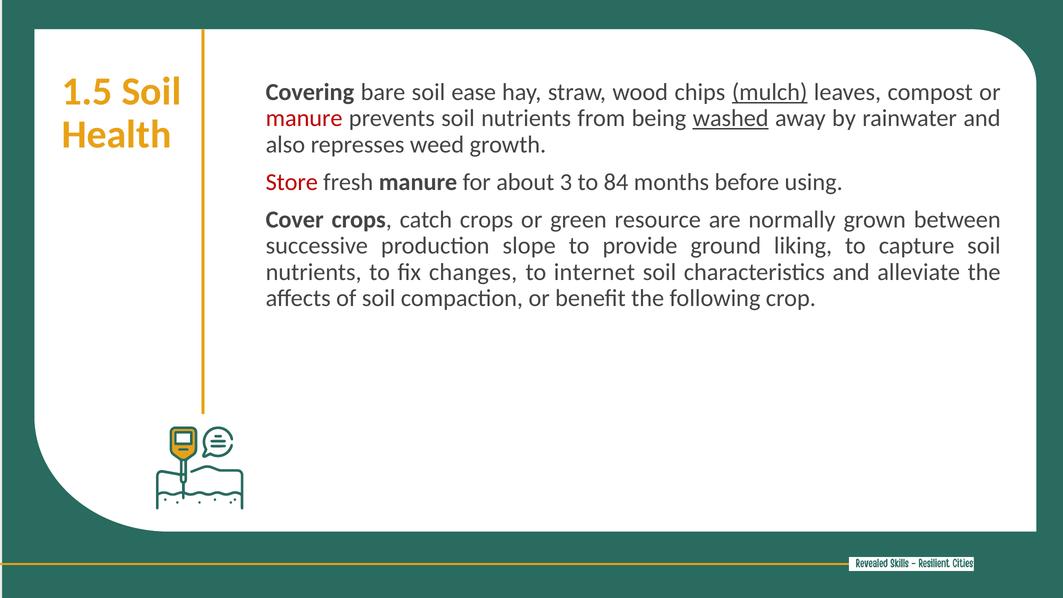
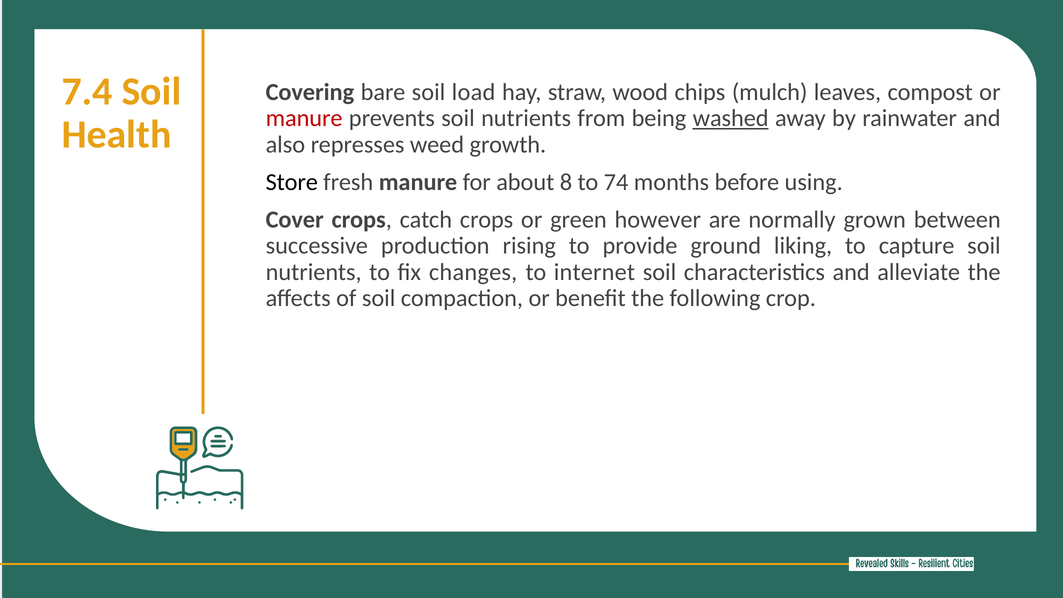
1.5: 1.5 -> 7.4 (87, 92)
ease: ease -> load (474, 92)
mulch underline: present -> none (770, 92)
Store colour: red -> black (292, 182)
3: 3 -> 8 (566, 182)
84: 84 -> 74 (616, 182)
resource: resource -> however (658, 219)
slope: slope -> rising (529, 246)
